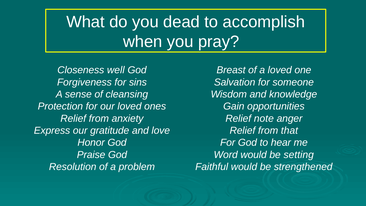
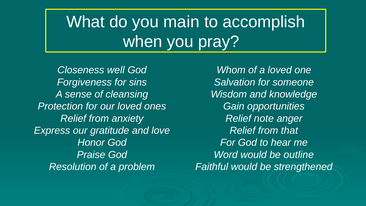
dead: dead -> main (181, 22)
Breast: Breast -> Whom (231, 70)
setting: setting -> outline (299, 155)
